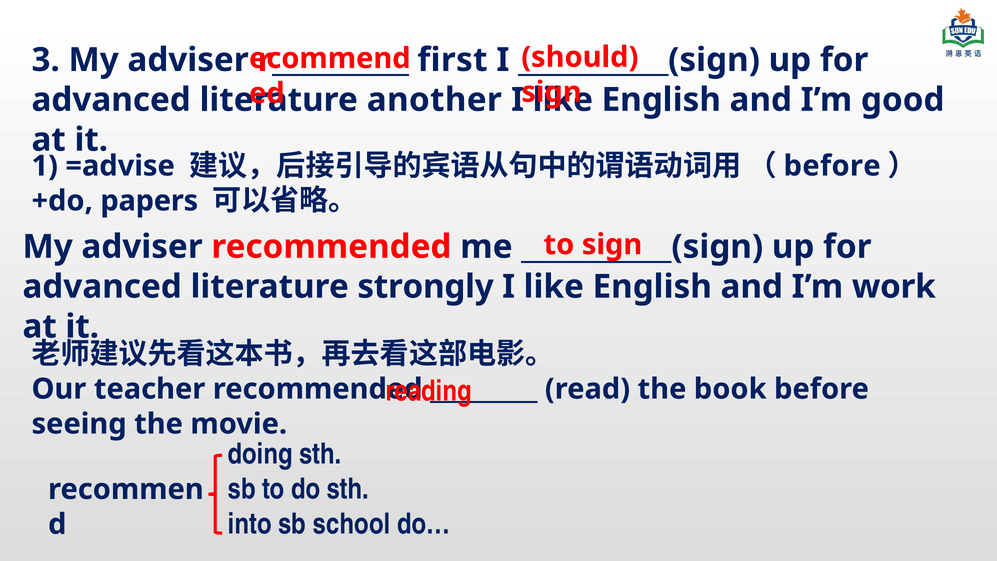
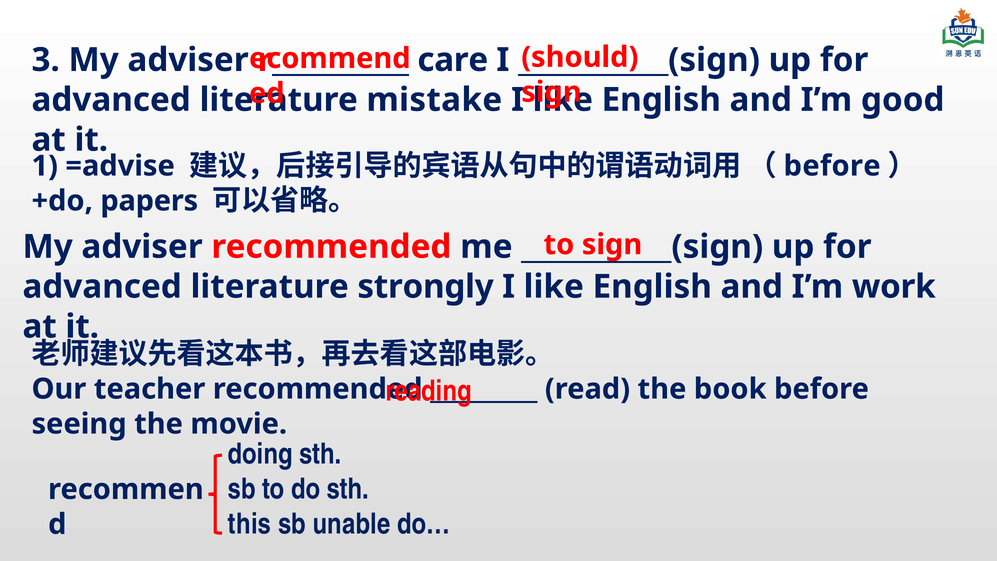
first: first -> care (453, 60)
another: another -> mistake (434, 100)
into: into -> this (250, 524)
school: school -> unable (352, 524)
